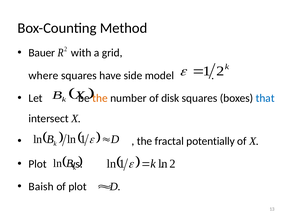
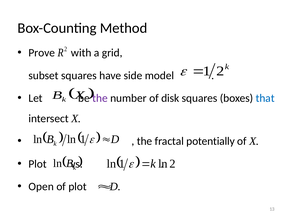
Bauer: Bauer -> Prove (42, 53)
where: where -> subset (44, 76)
the colour: orange -> purple (100, 98)
Baish: Baish -> Open (41, 187)
